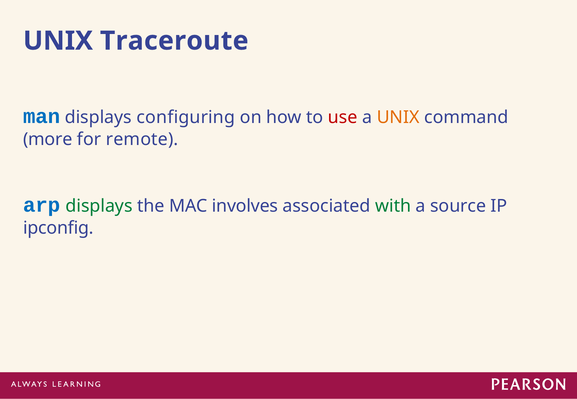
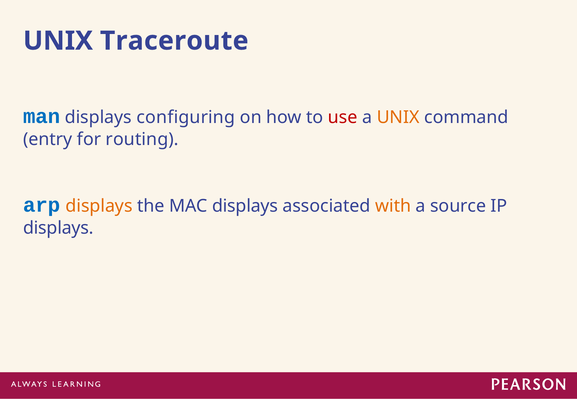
more: more -> entry (48, 139)
remote: remote -> routing (142, 139)
displays colour: green -> orange (99, 206)
MAC involves: involves -> displays (245, 206)
with colour: green -> orange (393, 206)
ipconfig: ipconfig -> displays (58, 228)
